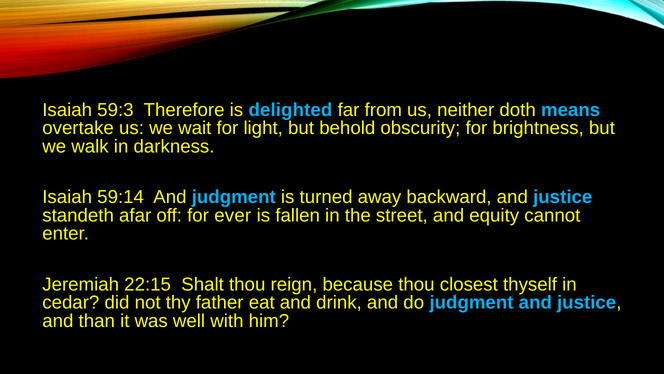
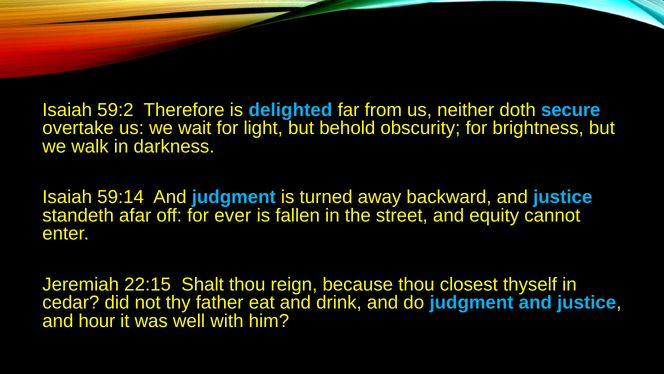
59:3: 59:3 -> 59:2 (115, 110)
means: means -> secure (571, 110)
than: than -> hour (97, 321)
